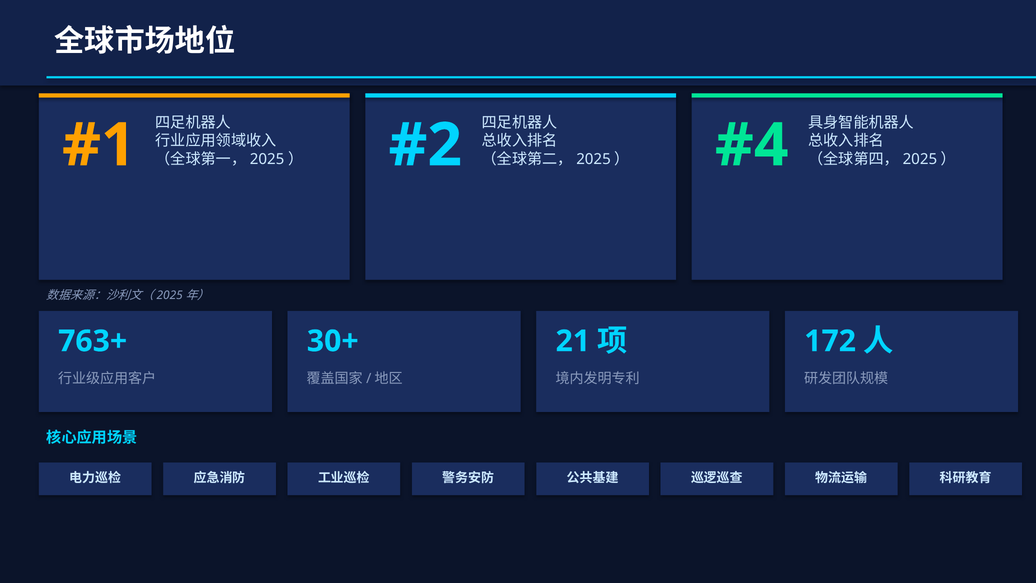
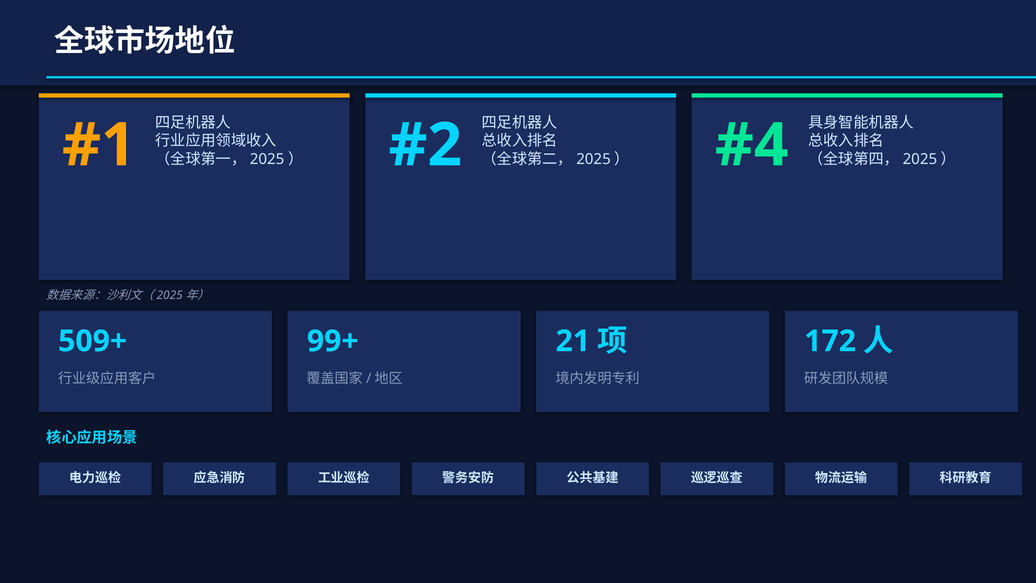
763+: 763+ -> 509+ (93, 341)
30+: 30+ -> 99+ (333, 341)
